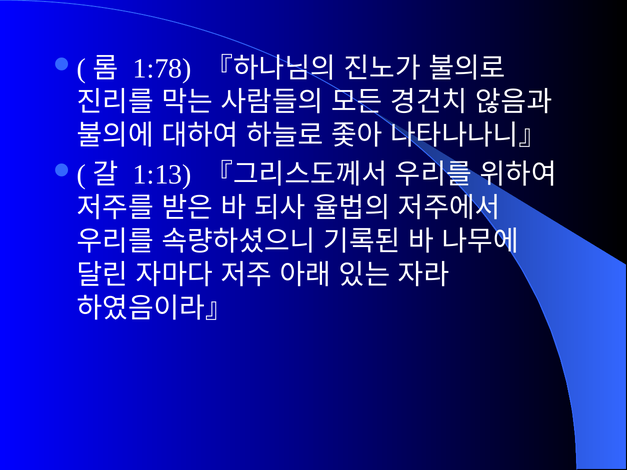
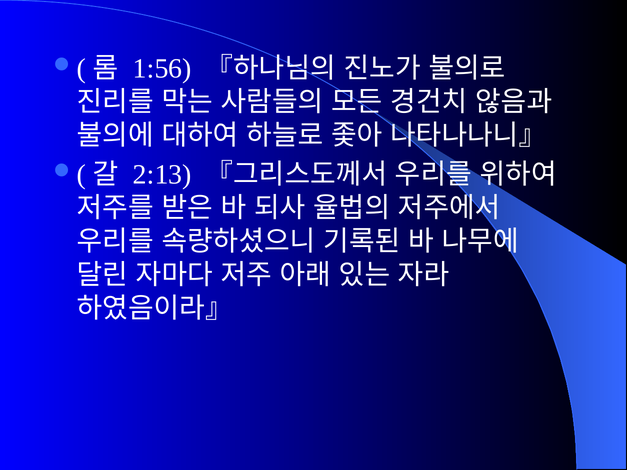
1:78: 1:78 -> 1:56 (162, 69)
1:13: 1:13 -> 2:13 (162, 175)
